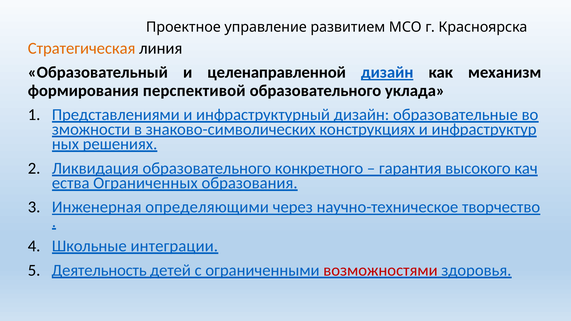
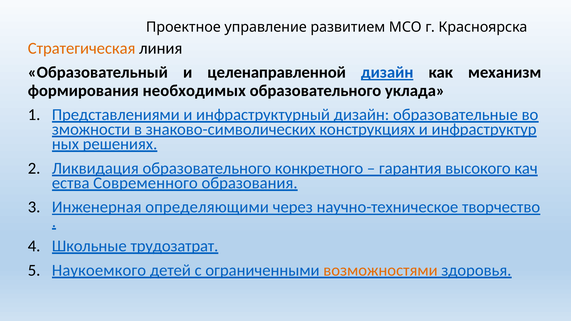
перспективой: перспективой -> необходимых (194, 91)
Ограниченных: Ограниченных -> Современного (145, 183)
интеграции: интеграции -> трудозатрат (174, 246)
Деятельность: Деятельность -> Наукоемкого (99, 270)
возможностями colour: red -> orange (380, 270)
